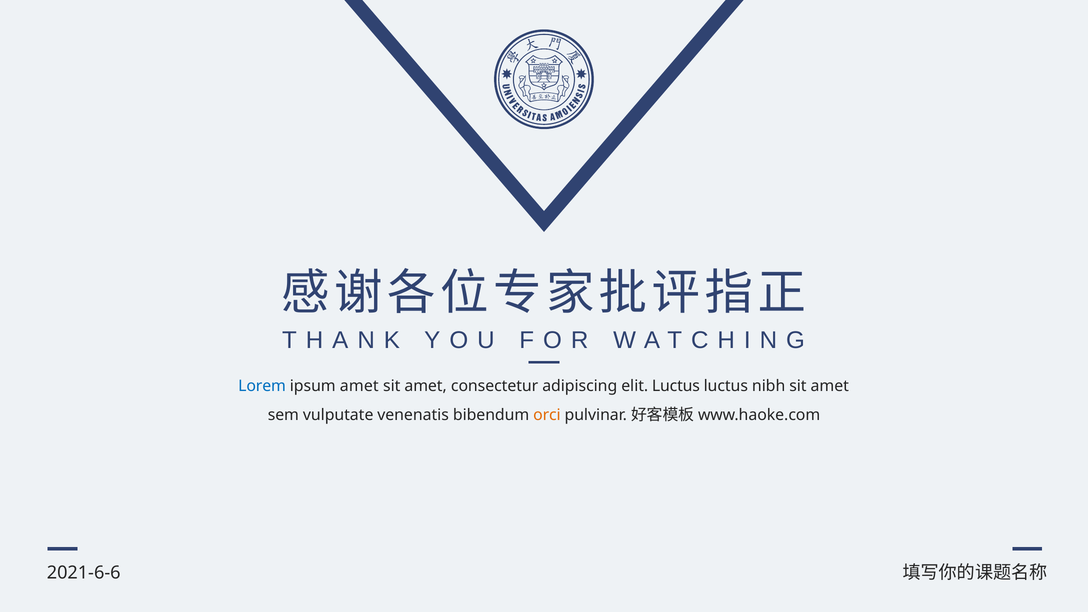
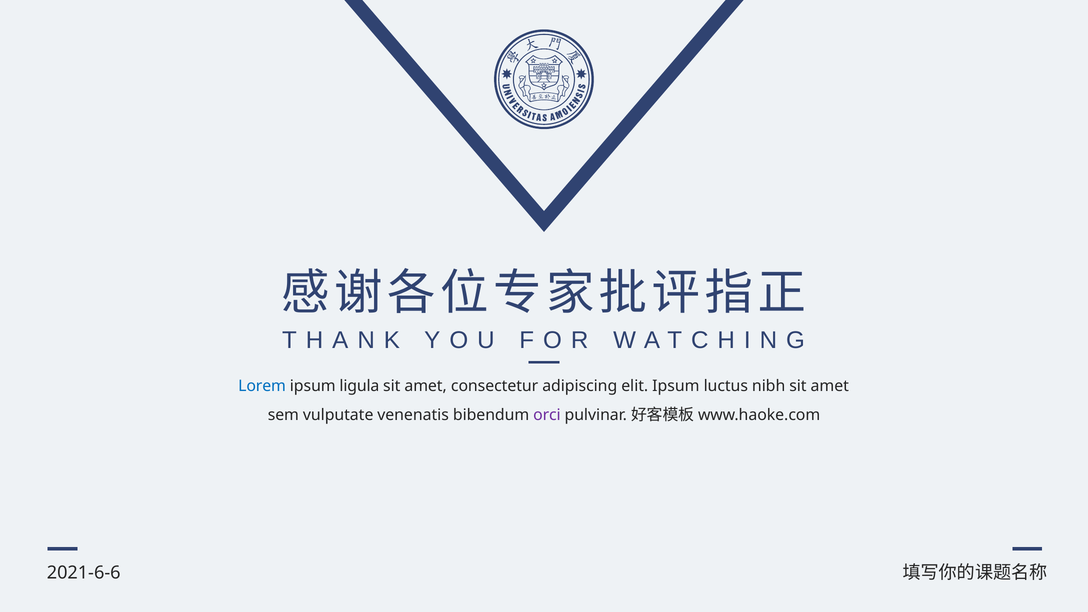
ipsum amet: amet -> ligula (359, 386)
elit Luctus: Luctus -> Ipsum (676, 386)
orci colour: orange -> purple (547, 415)
